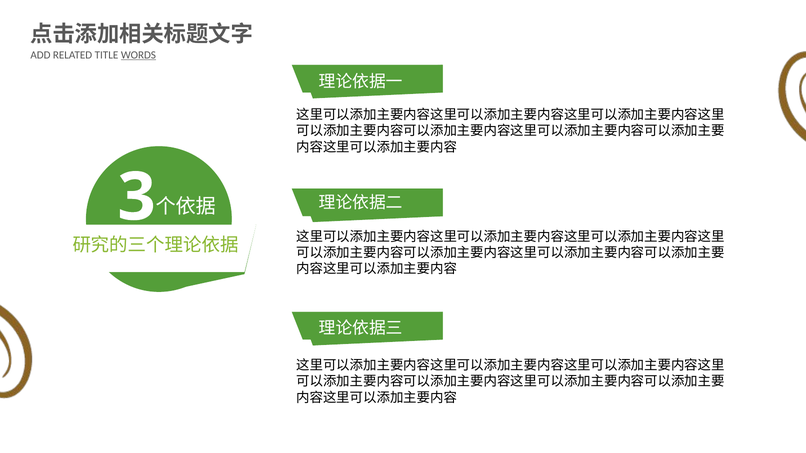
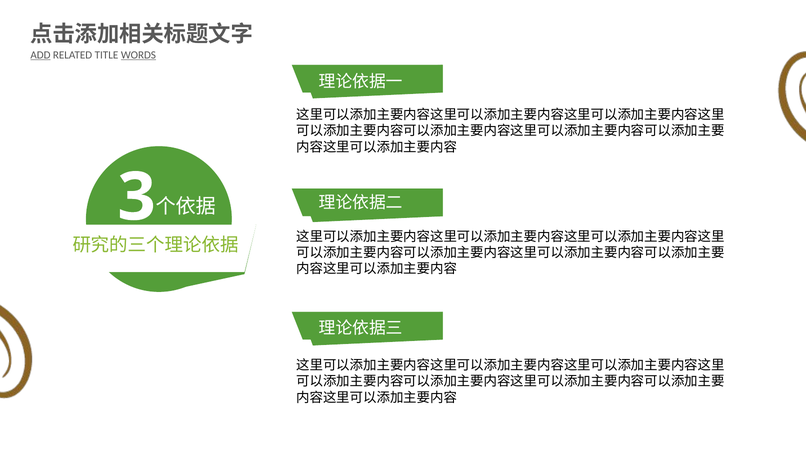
ADD underline: none -> present (40, 55)
